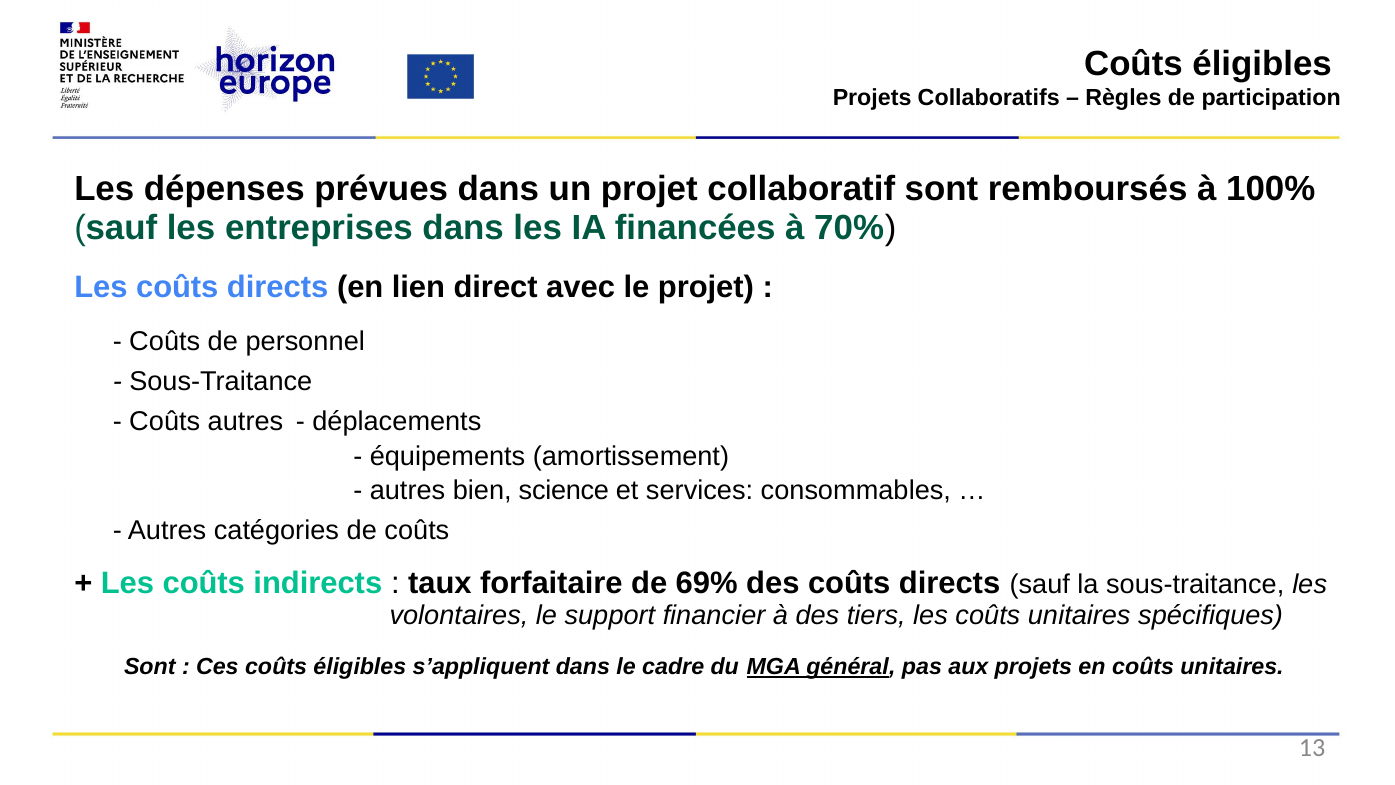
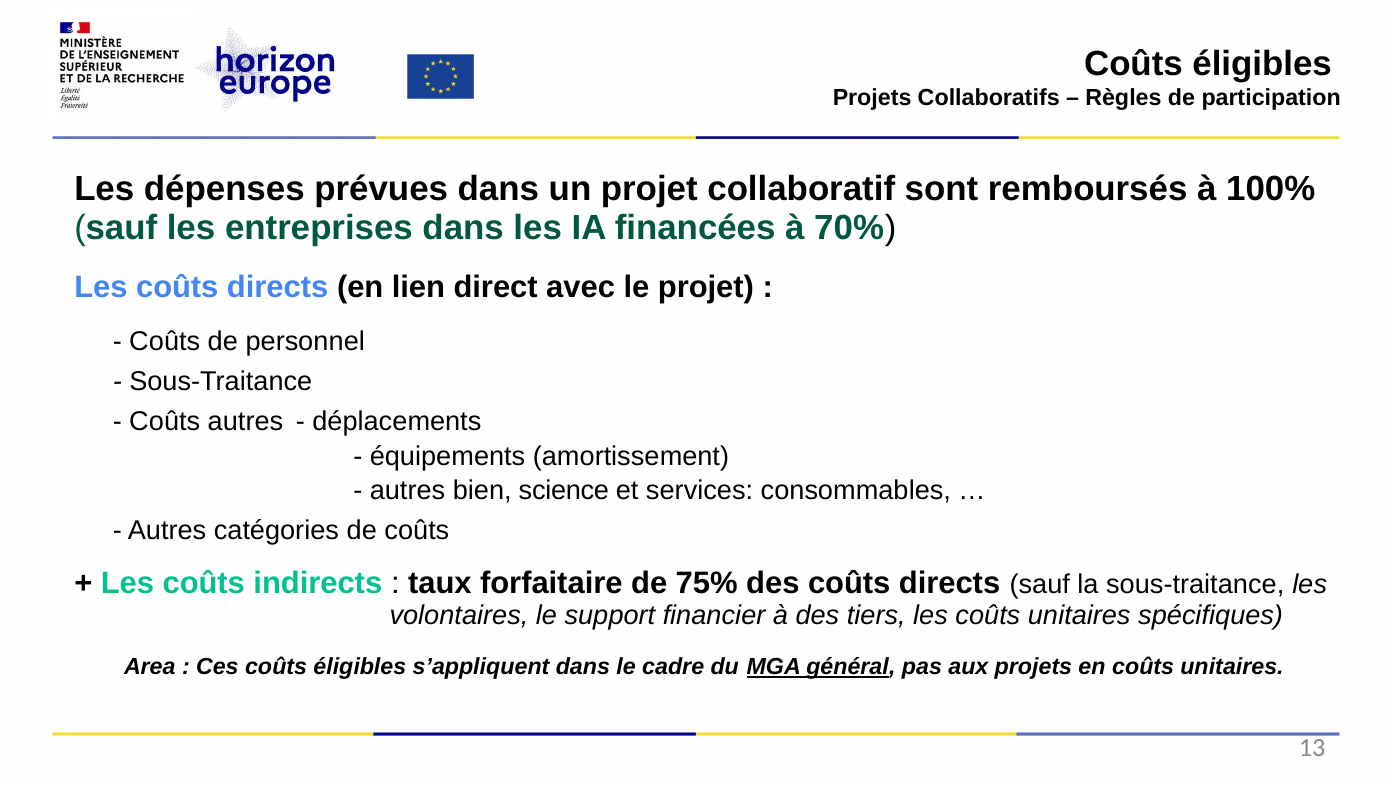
69%: 69% -> 75% (707, 583)
Sont: Sont -> Area (150, 667)
